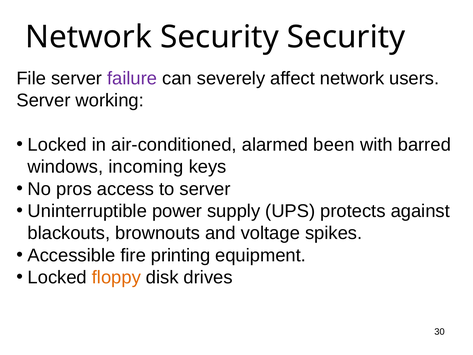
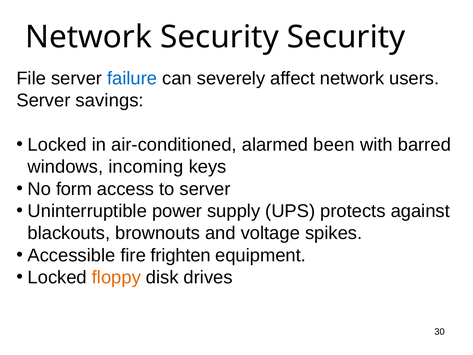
failure colour: purple -> blue (132, 78)
working: working -> savings (110, 101)
pros: pros -> form (74, 189)
printing: printing -> frighten (181, 255)
